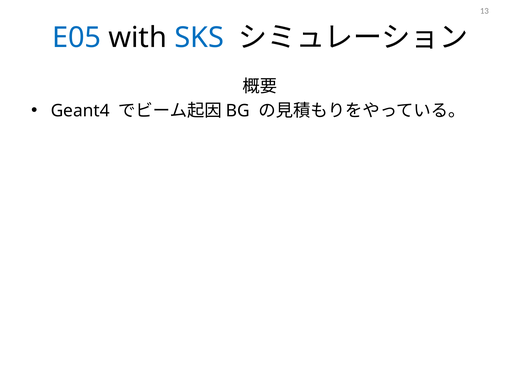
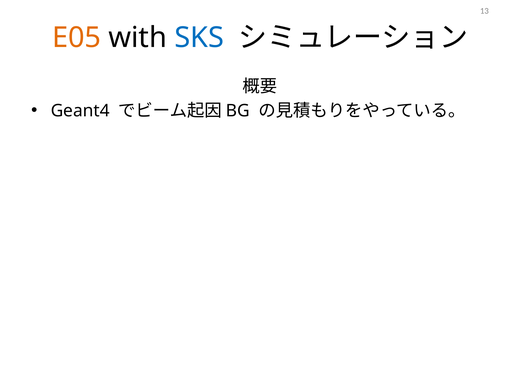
E05 colour: blue -> orange (77, 38)
